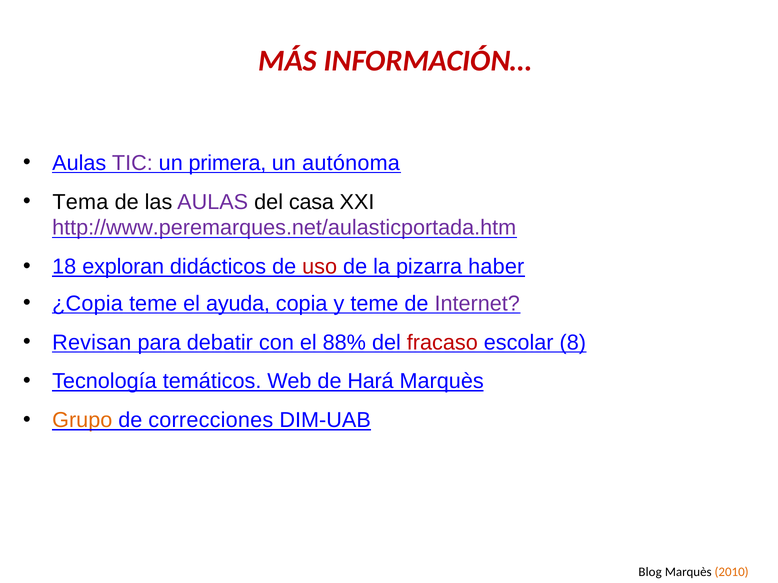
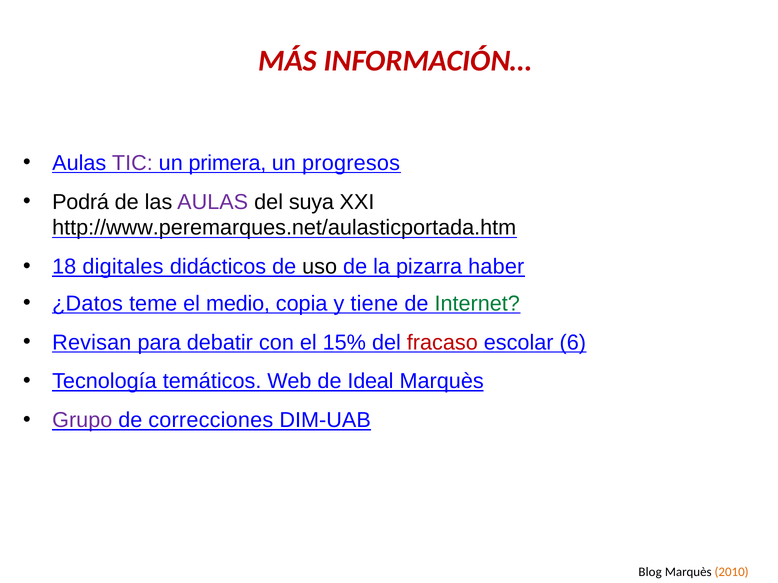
autónoma: autónoma -> progresos (351, 163)
Tema: Tema -> Podrá (81, 202)
casa: casa -> suya (311, 202)
http://www.peremarques.net/aulasticportada.htm colour: purple -> black (284, 228)
exploran: exploran -> digitales (123, 267)
uso colour: red -> black (320, 267)
¿Copia: ¿Copia -> ¿Datos (88, 304)
ayuda: ayuda -> medio (238, 304)
y teme: teme -> tiene (374, 304)
Internet colour: purple -> green (477, 304)
88%: 88% -> 15% (344, 343)
8: 8 -> 6 (573, 343)
Hará: Hará -> Ideal (370, 382)
Grupo colour: orange -> purple (82, 421)
